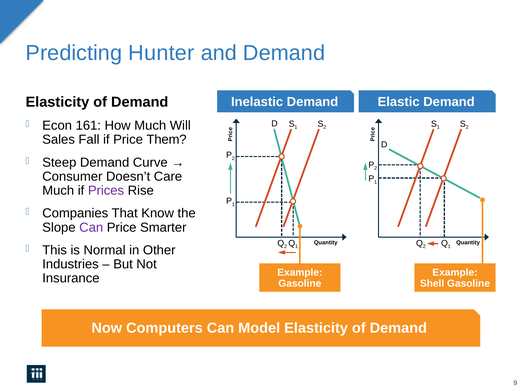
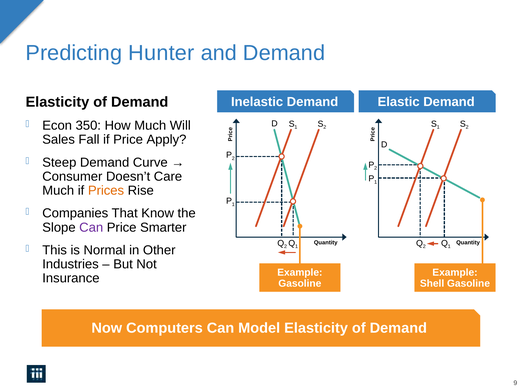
161: 161 -> 350 (88, 126)
Them: Them -> Apply (166, 140)
Prices colour: purple -> orange (106, 191)
